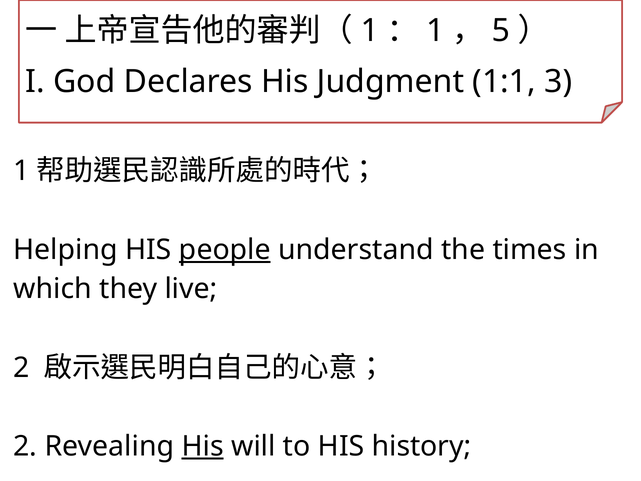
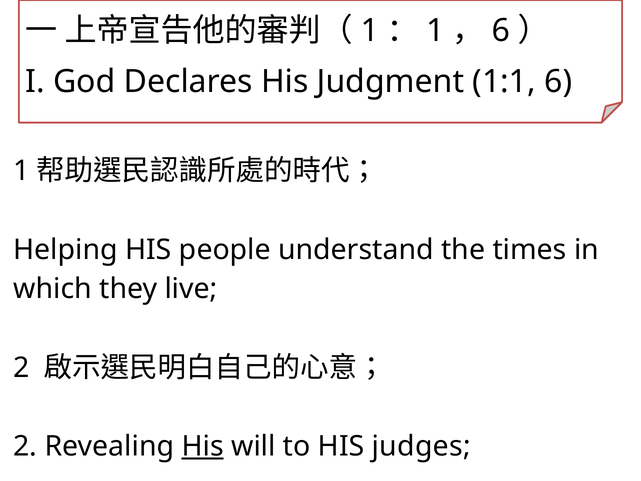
5: 5 -> 6 (501, 31)
1:1 3: 3 -> 6 (558, 82)
people underline: present -> none (225, 250)
history: history -> judges (421, 446)
